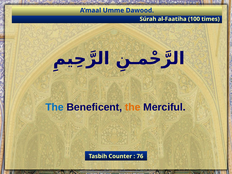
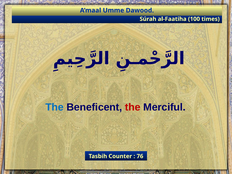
the colour: orange -> red (133, 107)
